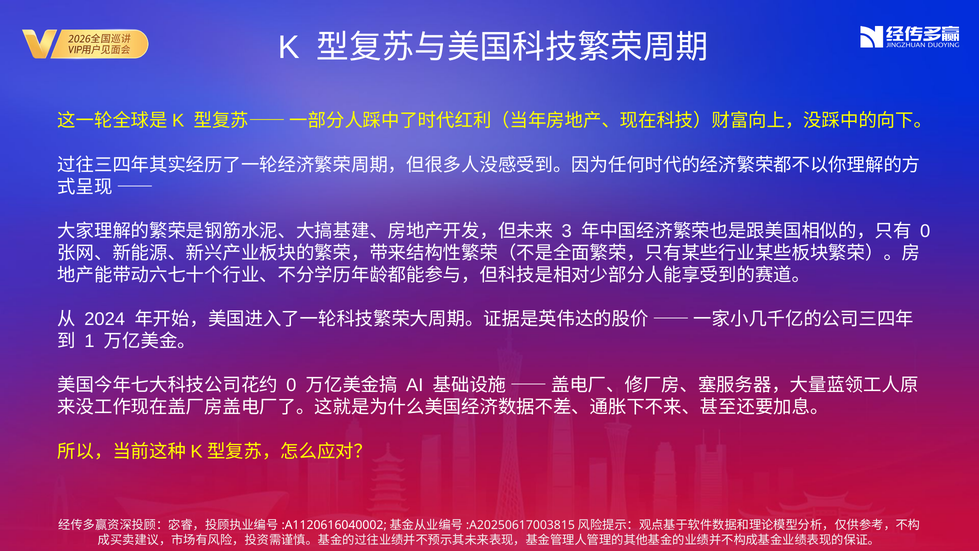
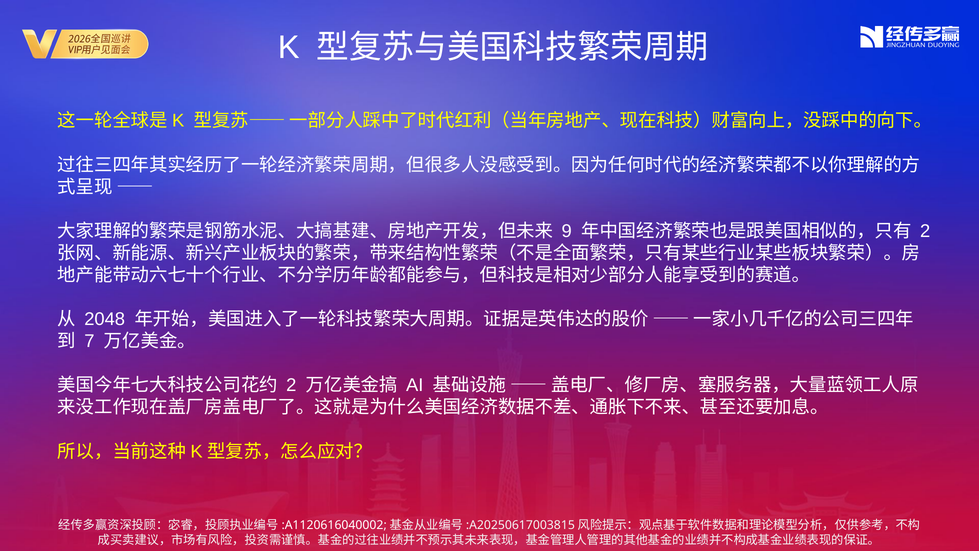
3: 3 -> 9 (567, 231)
0: 0 -> 2 (925, 231)
2024: 2024 -> 2048 (105, 319)
1: 1 -> 7 (89, 341)
0: 0 -> 2 (291, 385)
